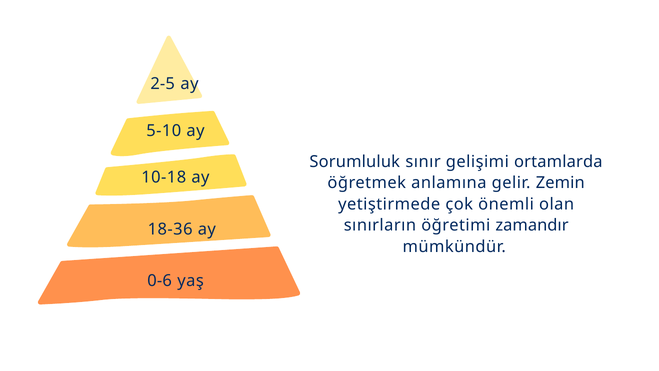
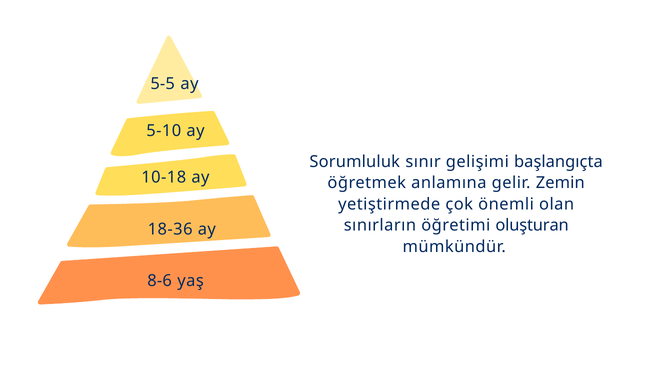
2-5: 2-5 -> 5-5 (163, 84)
ortamlarda: ortamlarda -> başlangıçta (558, 162)
zamandır: zamandır -> oluşturan (532, 225)
0-6: 0-6 -> 8-6 (160, 281)
